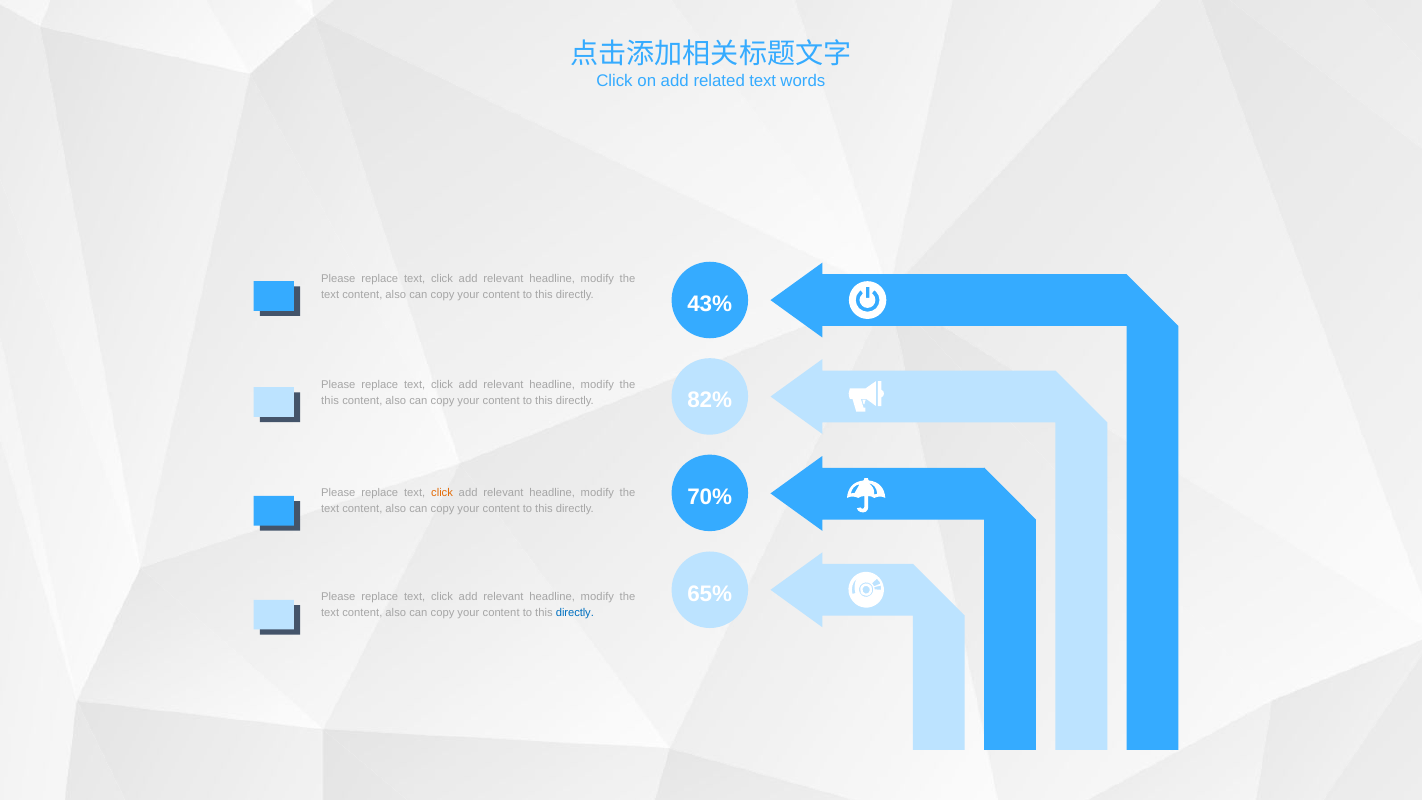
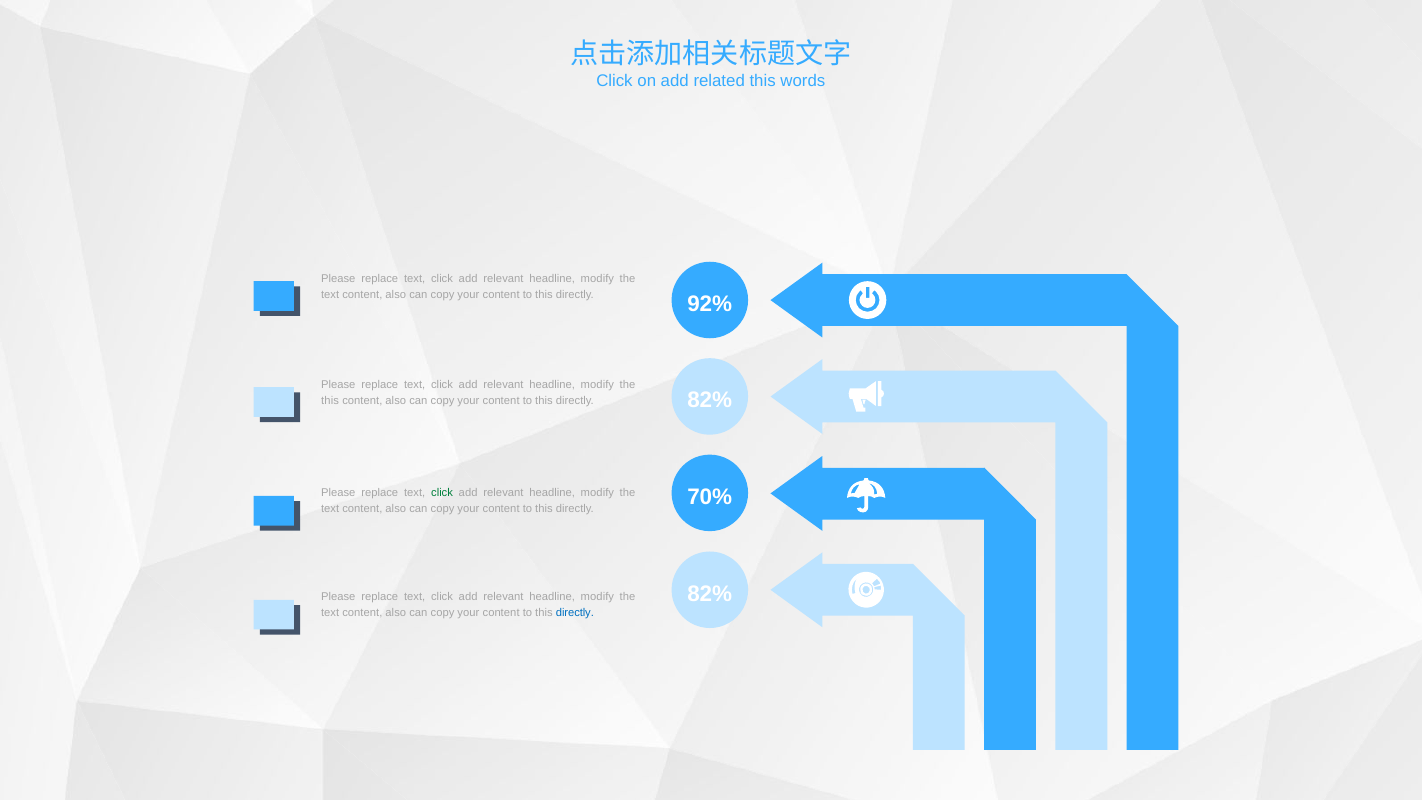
related text: text -> this (763, 81)
43%: 43% -> 92% (710, 304)
click colour: orange -> green (442, 493)
65%: 65% -> 82% (710, 594)
